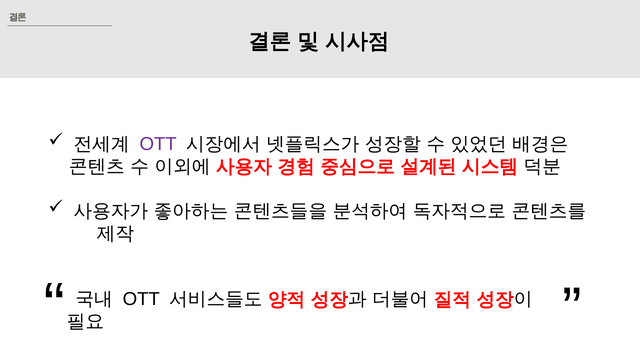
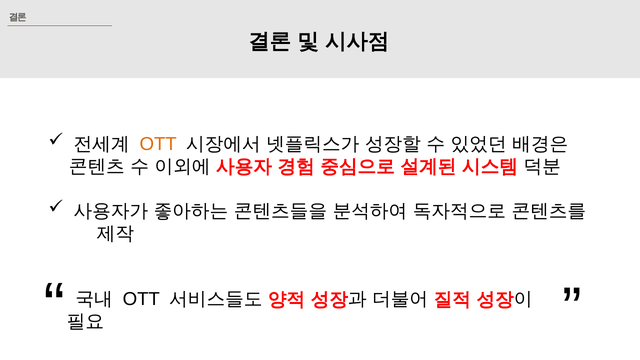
OTT colour: purple -> orange (158, 144)
